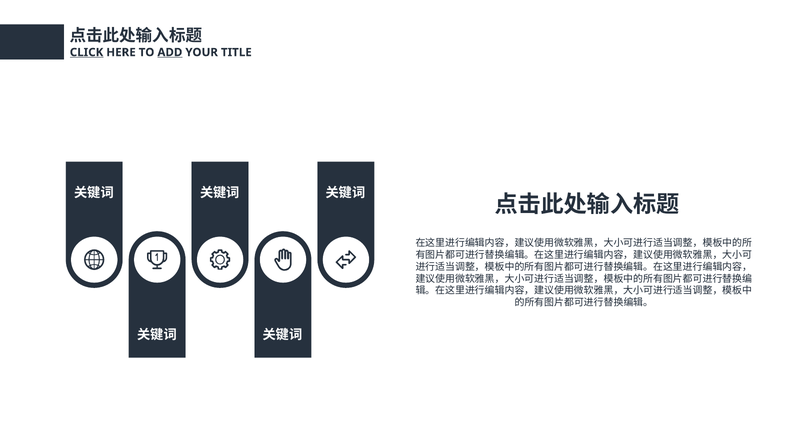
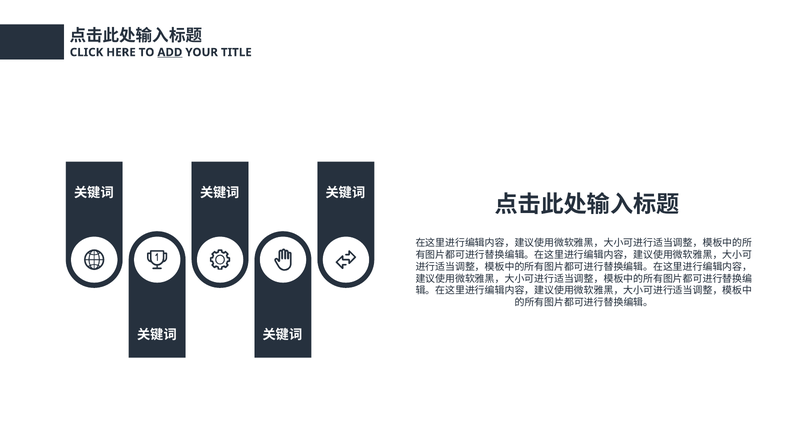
CLICK underline: present -> none (87, 52)
